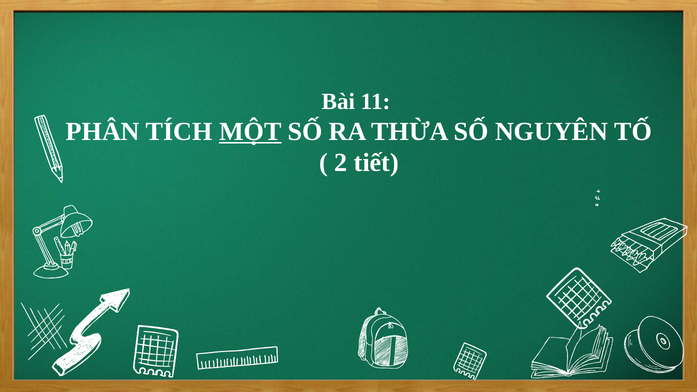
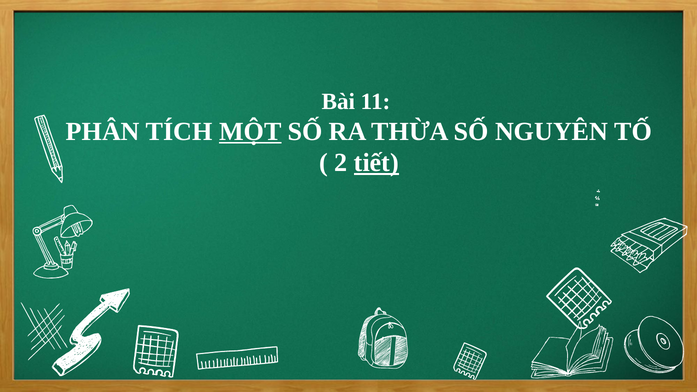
tiết underline: none -> present (376, 163)
